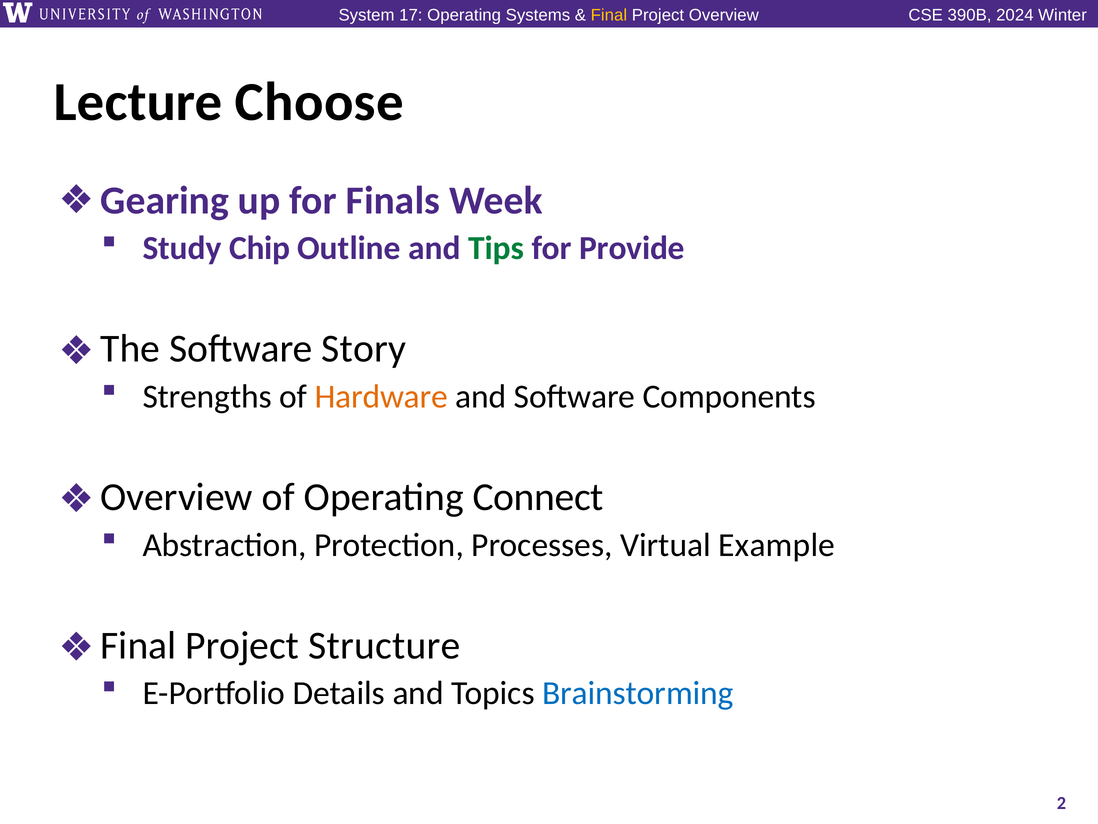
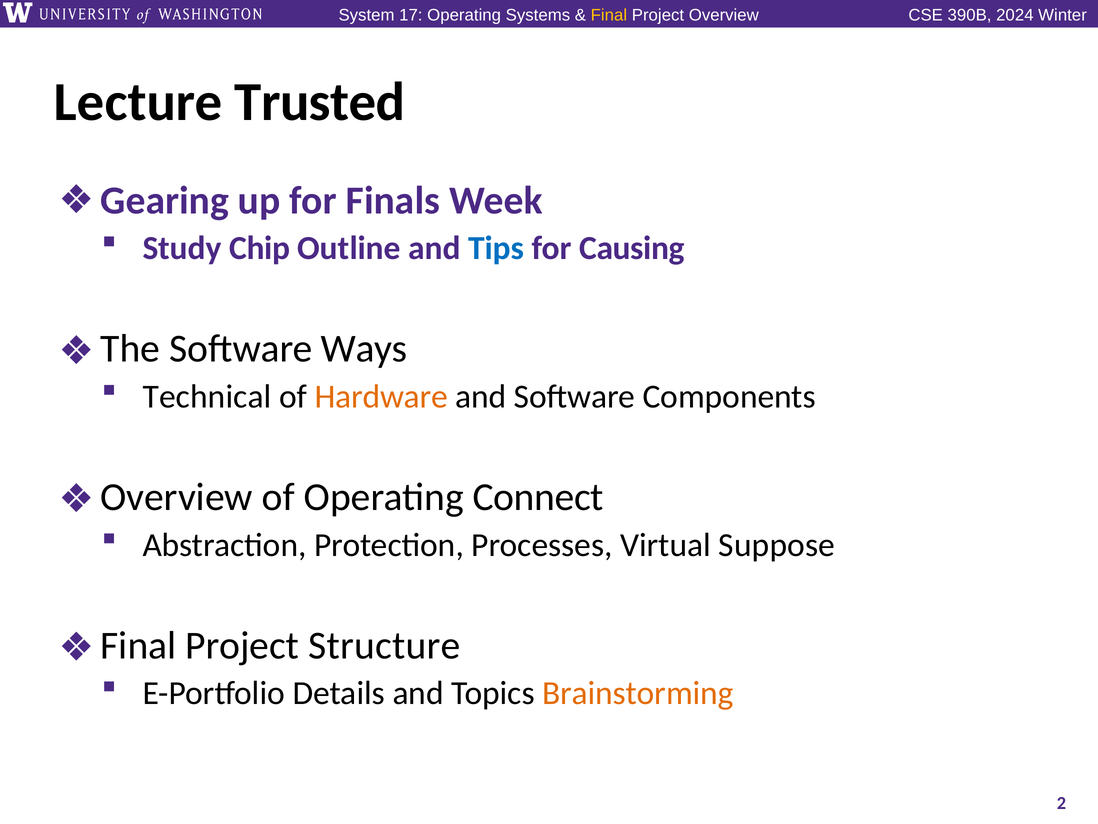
Choose: Choose -> Trusted (320, 102)
Tips colour: green -> blue (496, 248)
Provide: Provide -> Causing (632, 248)
Story: Story -> Ways (364, 349)
Strengths: Strengths -> Technical (207, 396)
Example: Example -> Suppose (777, 545)
Brainstorming colour: blue -> orange (638, 693)
